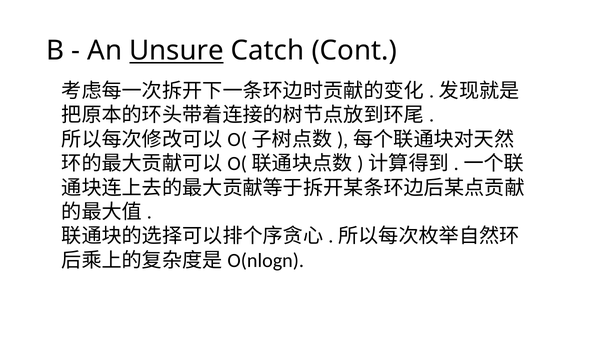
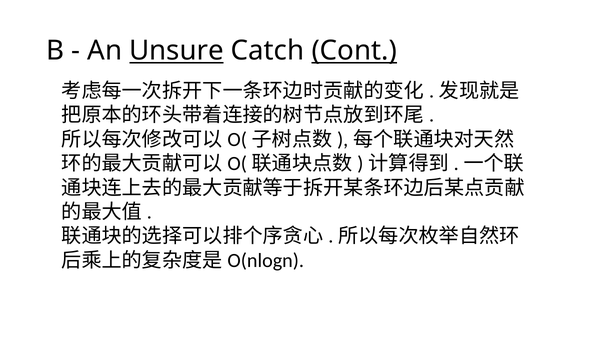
Cont underline: none -> present (354, 51)
